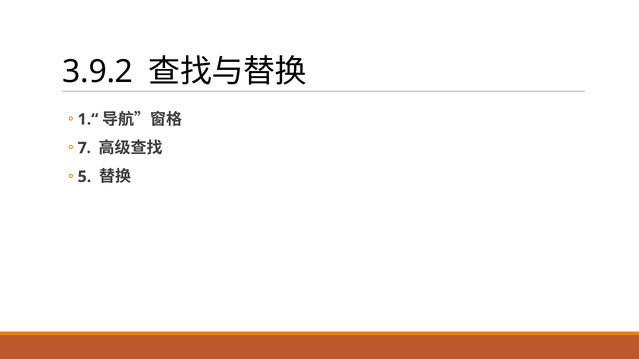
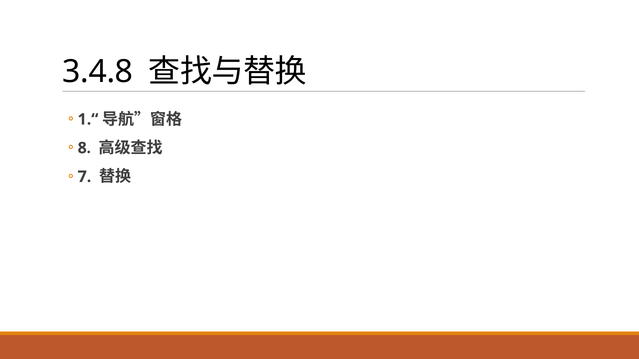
3.9.2: 3.9.2 -> 3.4.8 (98, 72)
7: 7 -> 8 (82, 148)
5: 5 -> 7 (84, 177)
